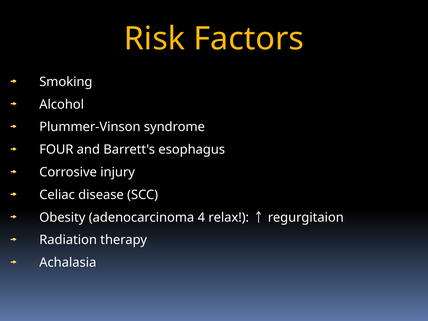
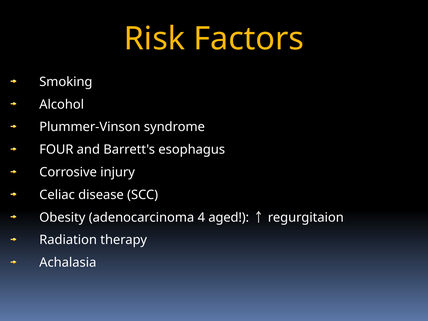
relax: relax -> aged (229, 217)
